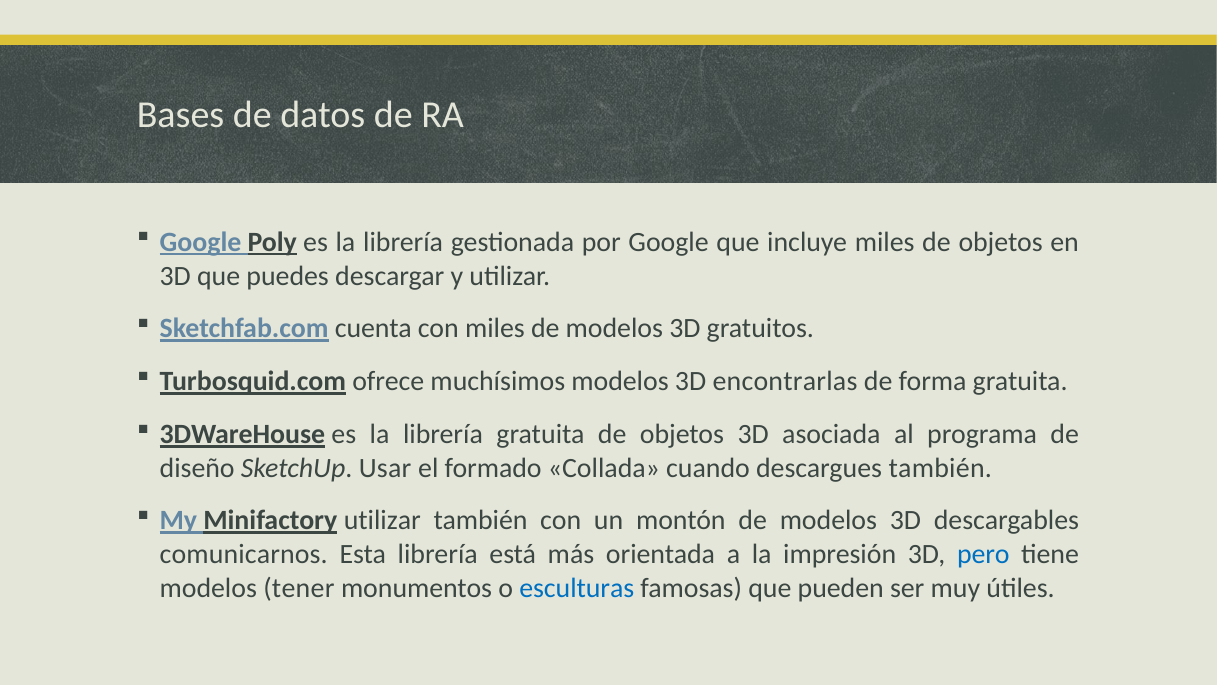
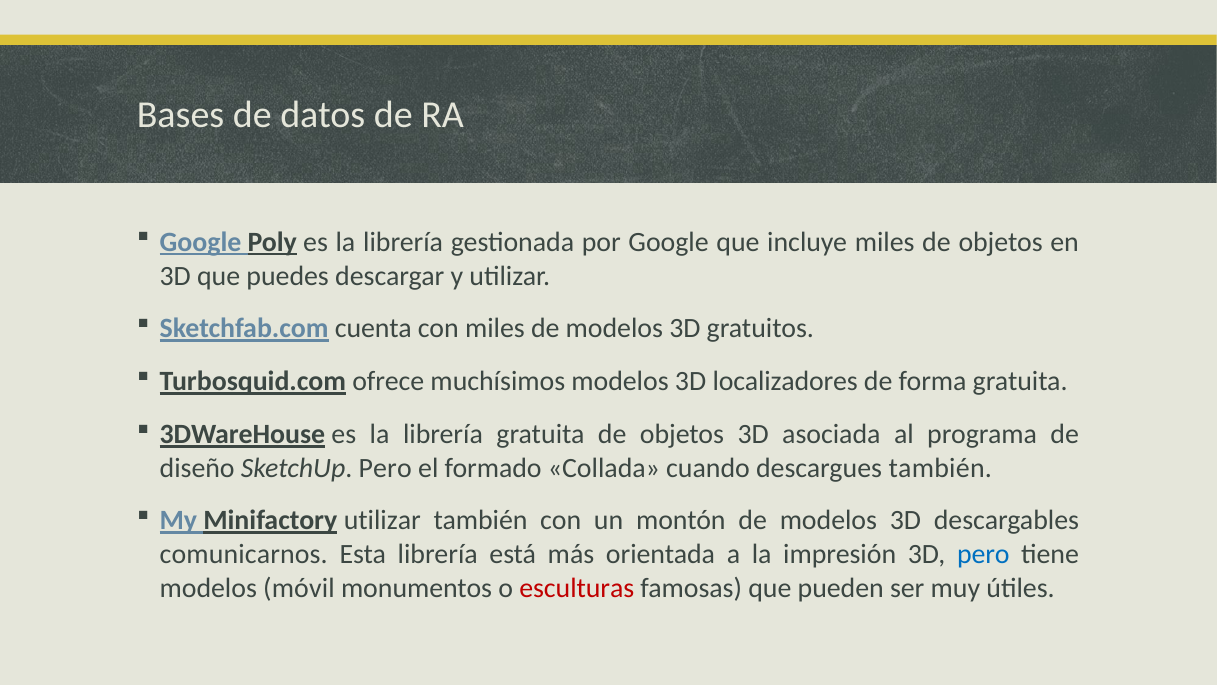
encontrarlas: encontrarlas -> localizadores (785, 381)
SketchUp Usar: Usar -> Pero (385, 468)
tener: tener -> móvil (299, 588)
esculturas colour: blue -> red (577, 588)
